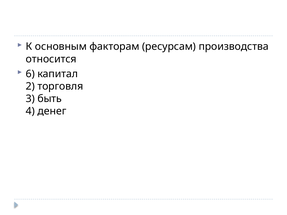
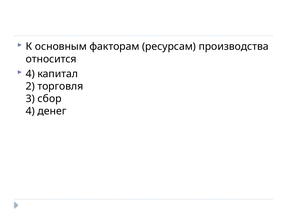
6: 6 -> 4 (30, 74)
быть: быть -> сбор (50, 99)
